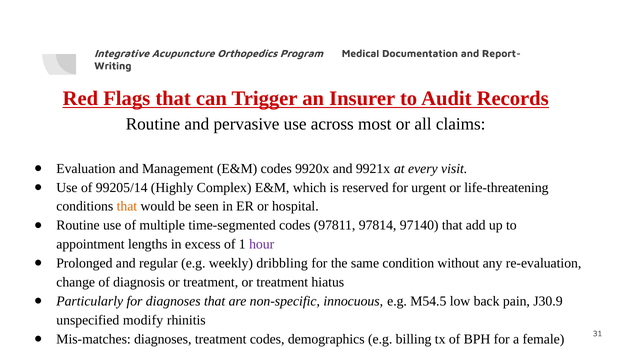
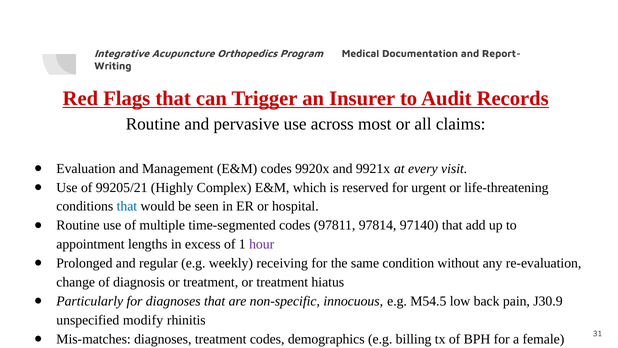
99205/14: 99205/14 -> 99205/21 (122, 187)
that colour: orange -> blue (127, 206)
dribbling: dribbling -> receiving (282, 263)
